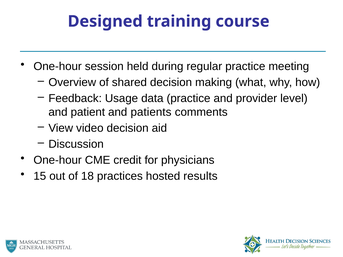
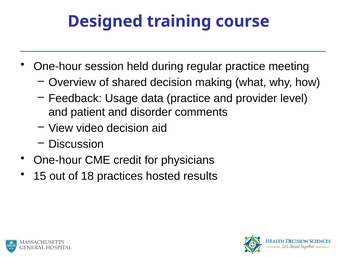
patients: patients -> disorder (151, 112)
